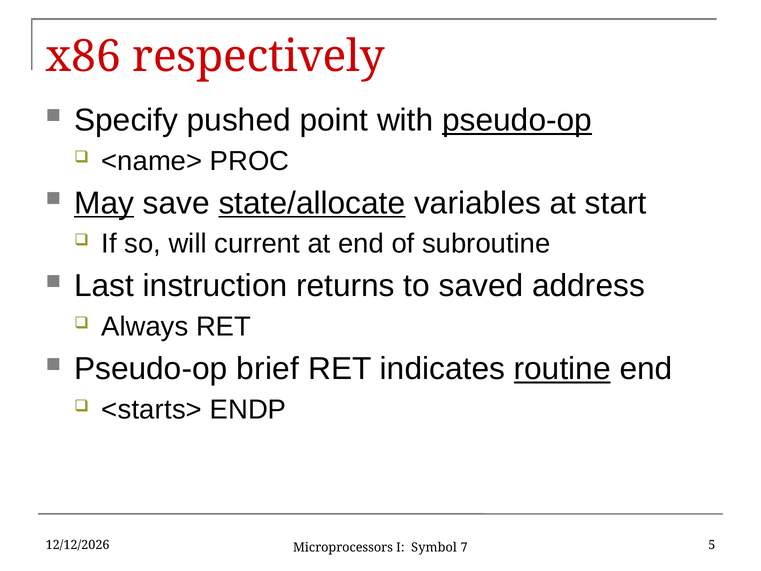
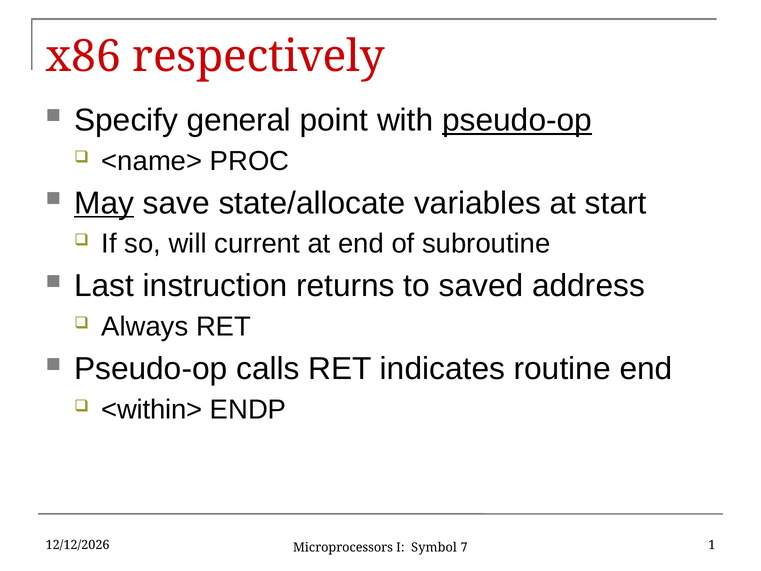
pushed: pushed -> general (239, 120)
state/allocate underline: present -> none (312, 203)
brief: brief -> calls (268, 369)
routine underline: present -> none (562, 369)
<starts>: <starts> -> <within> (152, 409)
5: 5 -> 1 (712, 545)
